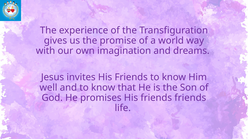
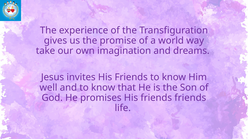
with: with -> take (46, 51)
